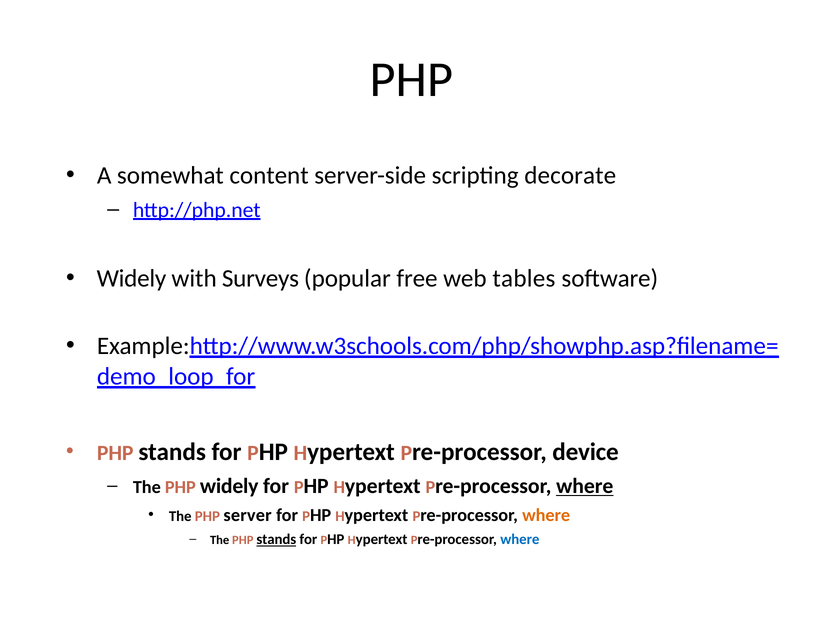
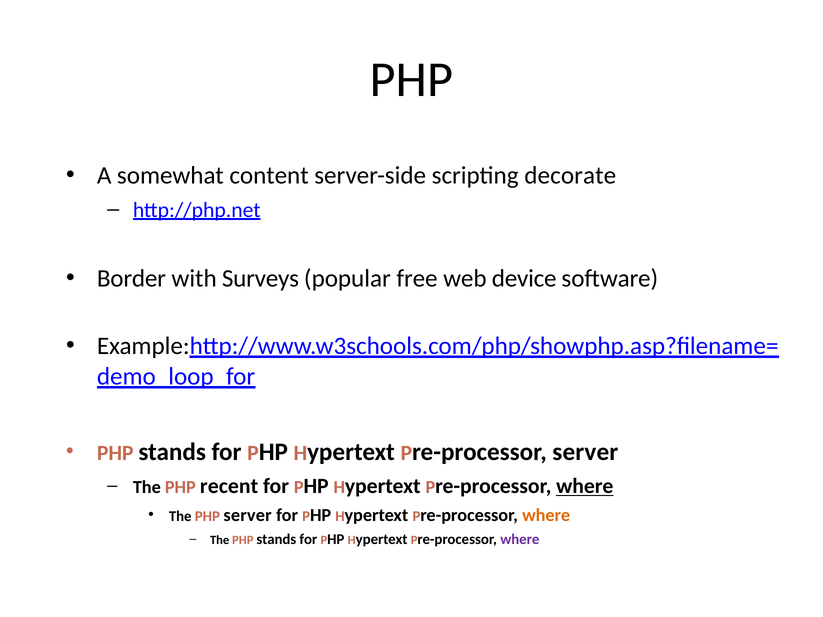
Widely: Widely -> Border (131, 278)
tables: tables -> device (524, 278)
device: device -> server (585, 452)
PHP widely: widely -> recent (229, 486)
stands underline: present -> none (276, 540)
where colour: blue -> purple (520, 540)
